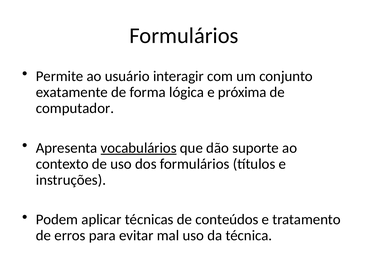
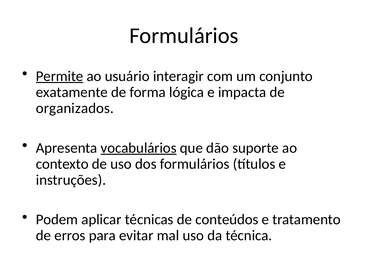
Permite underline: none -> present (60, 76)
próxima: próxima -> impacta (242, 92)
computador: computador -> organizados (75, 108)
